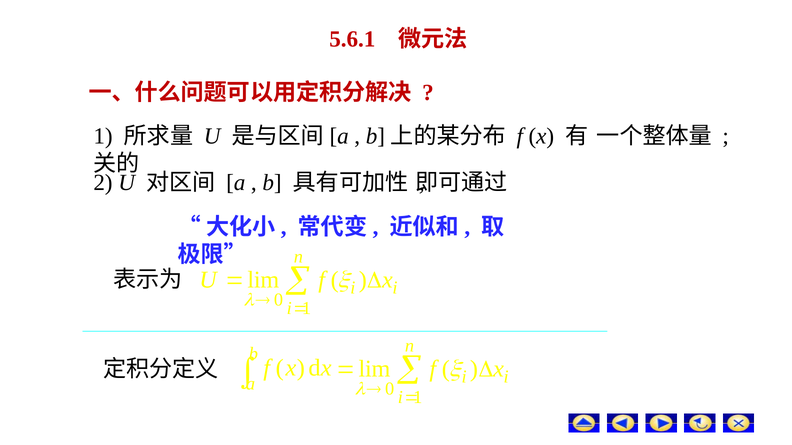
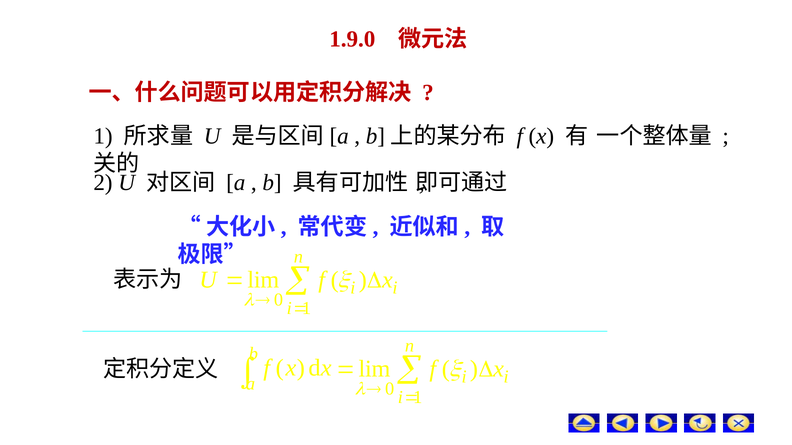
5.6.1: 5.6.1 -> 1.9.0 (352, 39)
